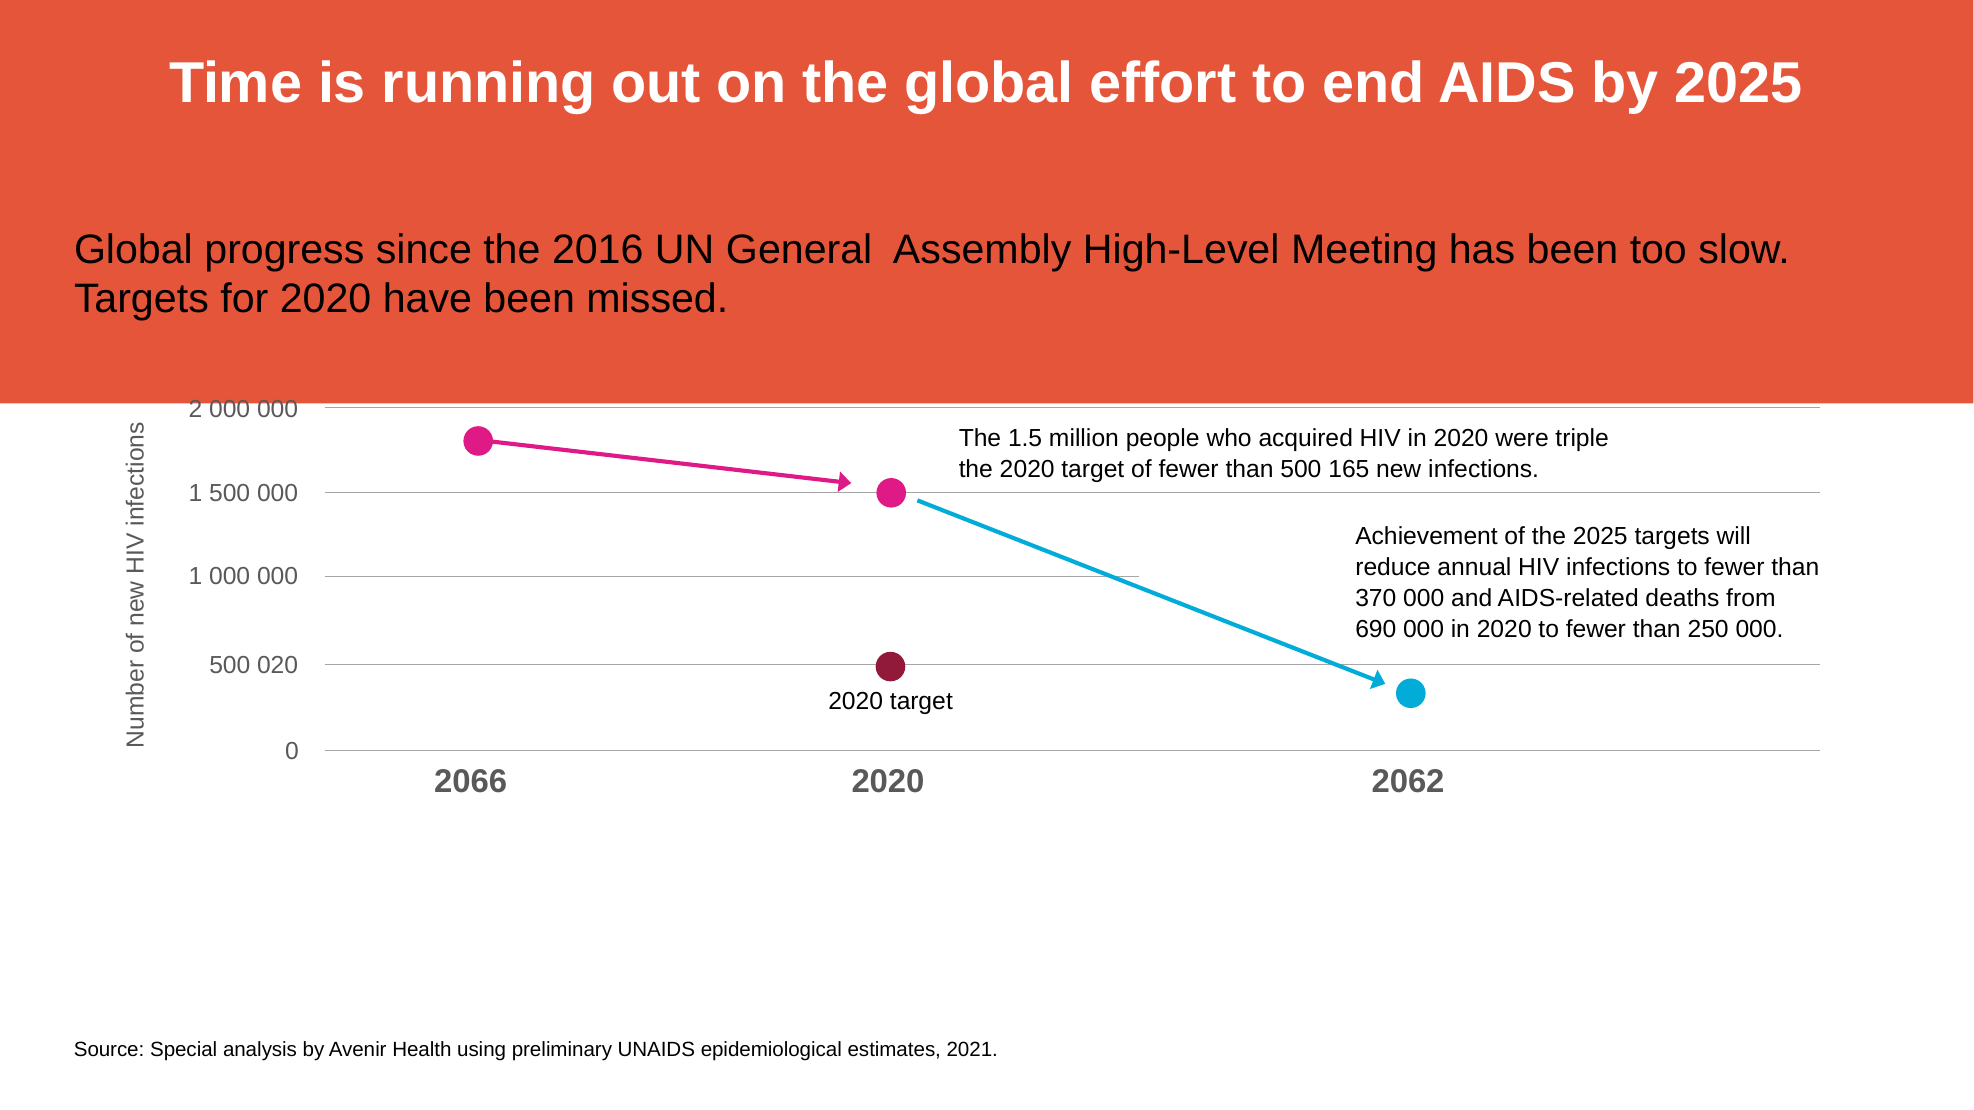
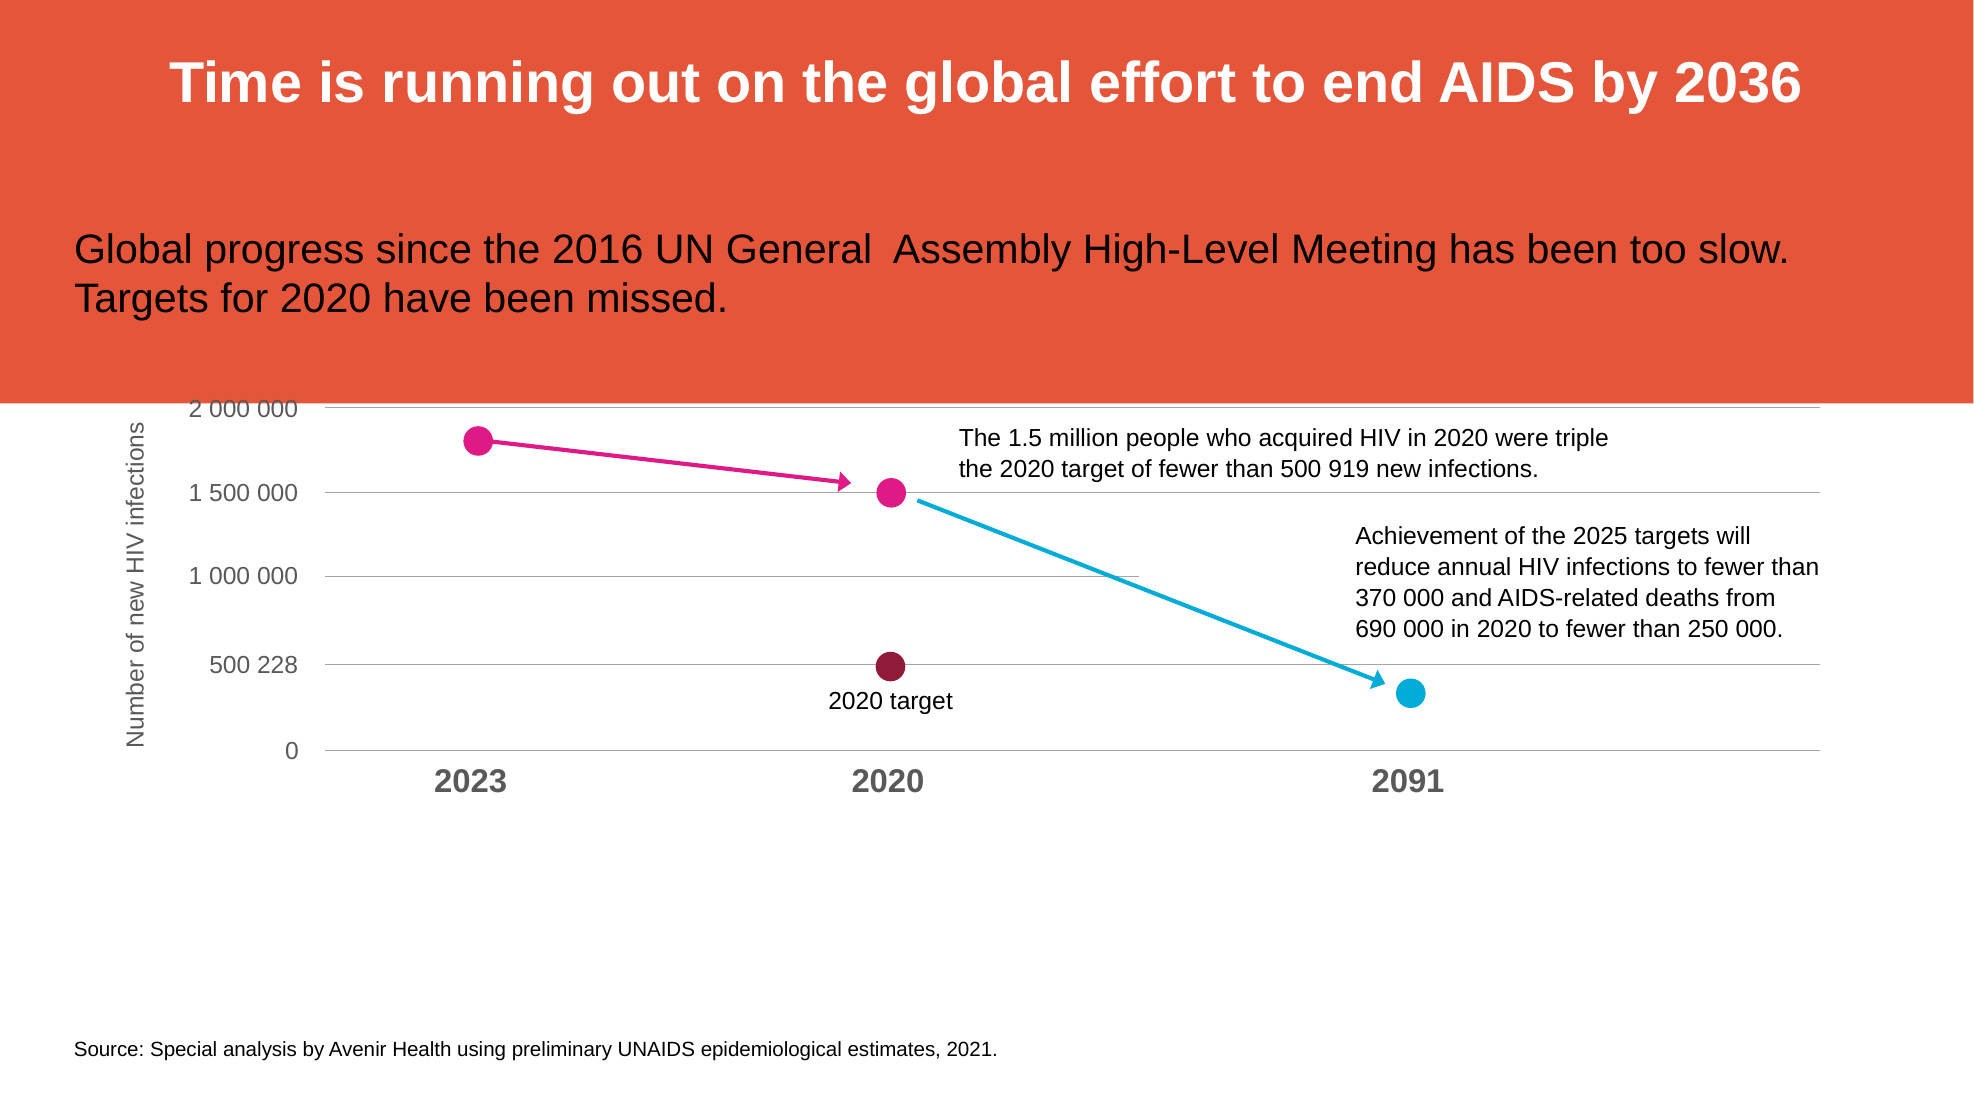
by 2025: 2025 -> 2036 (1738, 84)
165: 165 -> 919 (1349, 470)
020: 020 -> 228 (278, 665)
2066: 2066 -> 2023 (471, 782)
2062: 2062 -> 2091 (1408, 782)
